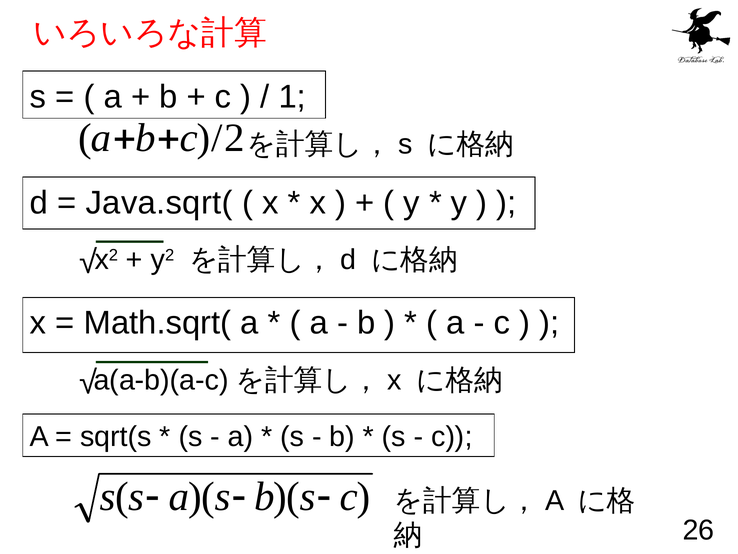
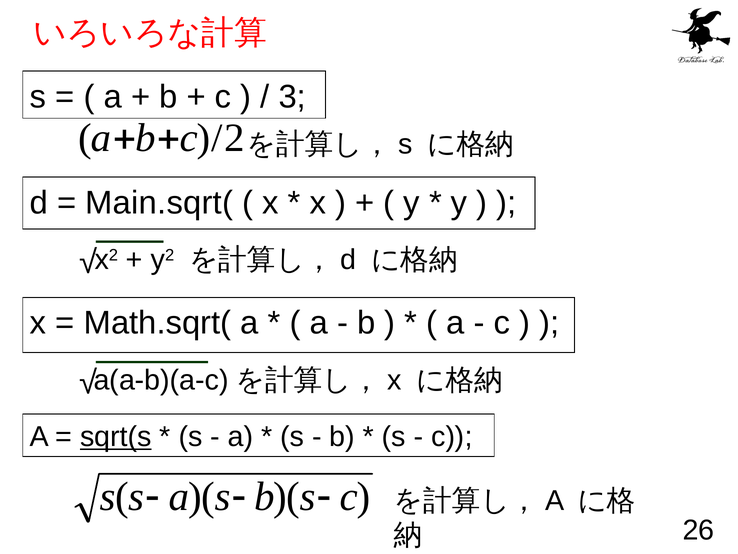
1: 1 -> 3 (292, 97)
Java.sqrt(: Java.sqrt( -> Main.sqrt( (159, 203)
sqrt(s underline: none -> present (116, 437)
